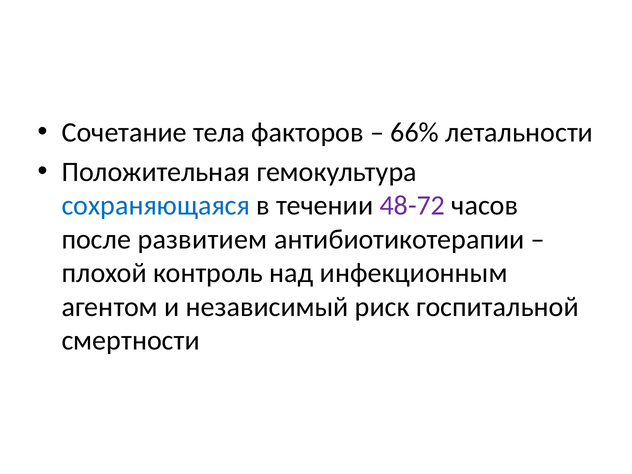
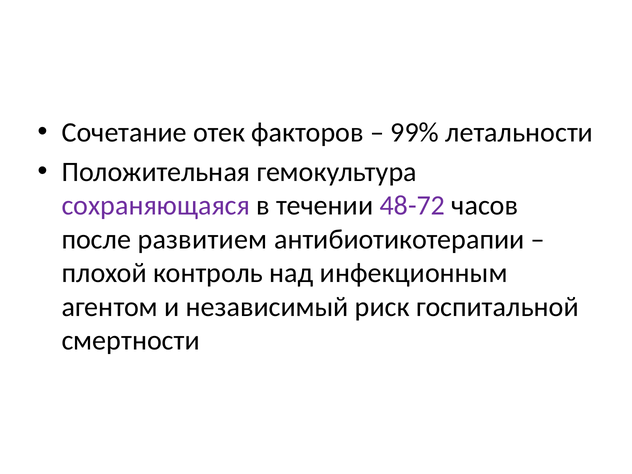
тела: тела -> отек (219, 133)
66%: 66% -> 99% (415, 133)
сохраняющаяся colour: blue -> purple (156, 206)
